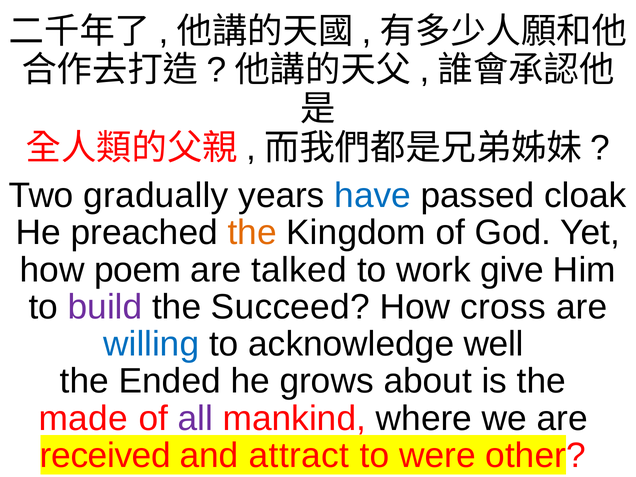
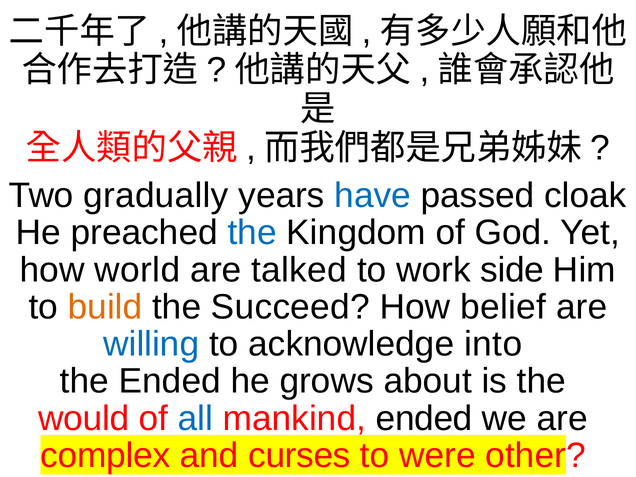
the colour: orange -> blue (252, 233)
poem: poem -> world (137, 270)
give: give -> side (512, 270)
build colour: purple -> orange (105, 307)
cross: cross -> belief (503, 307)
well: well -> into (493, 344)
made: made -> would (84, 418)
all colour: purple -> blue (195, 418)
mankind where: where -> ended (424, 418)
received: received -> complex (105, 455)
attract: attract -> curses (299, 455)
